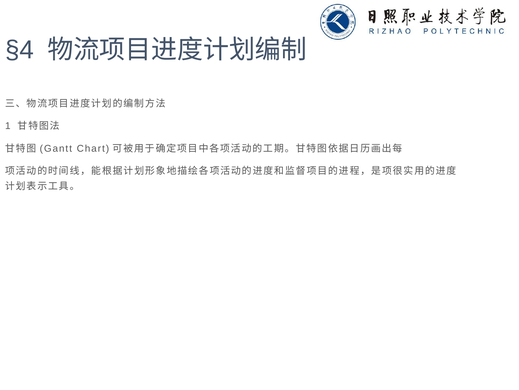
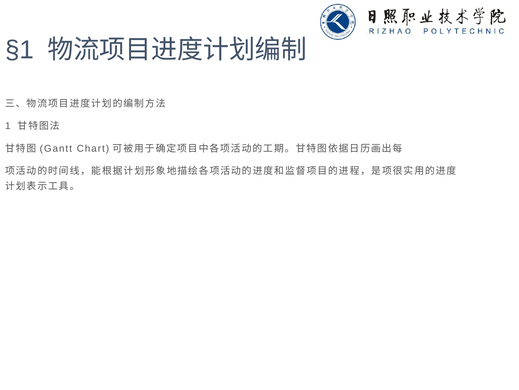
§4: §4 -> §1 (20, 50)
